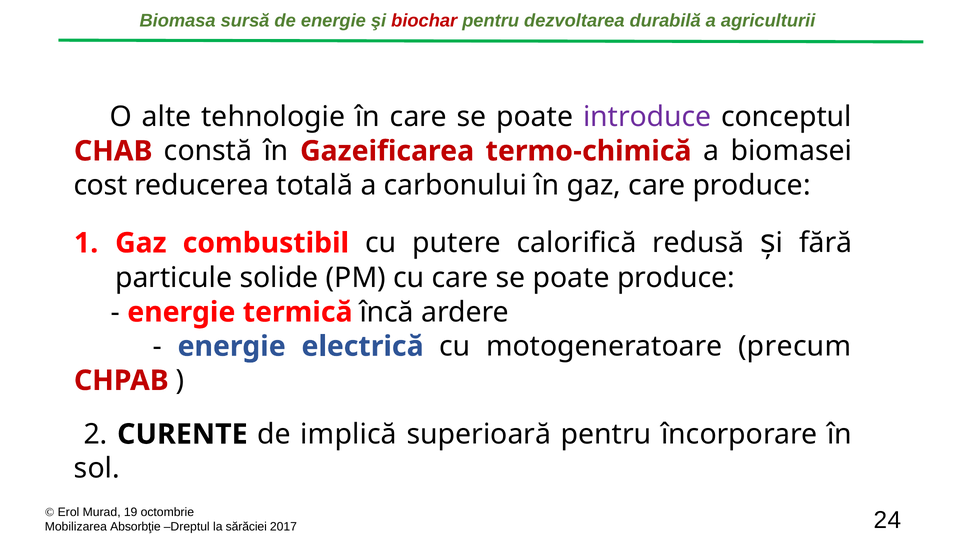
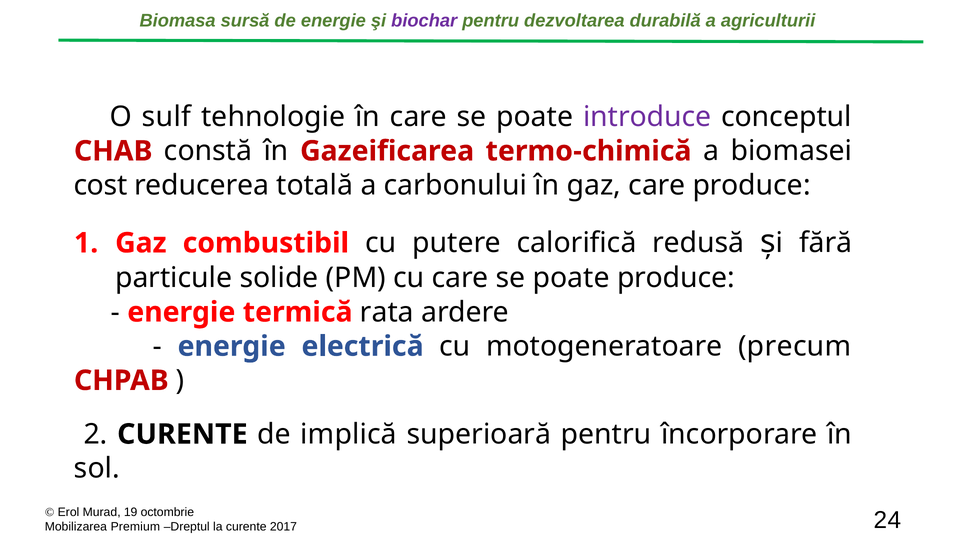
biochar colour: red -> purple (424, 21)
alte: alte -> sulf (166, 117)
încă: încă -> rata (387, 312)
Absorbţie: Absorbţie -> Premium (135, 526)
sărăciei: sărăciei -> curente (246, 526)
